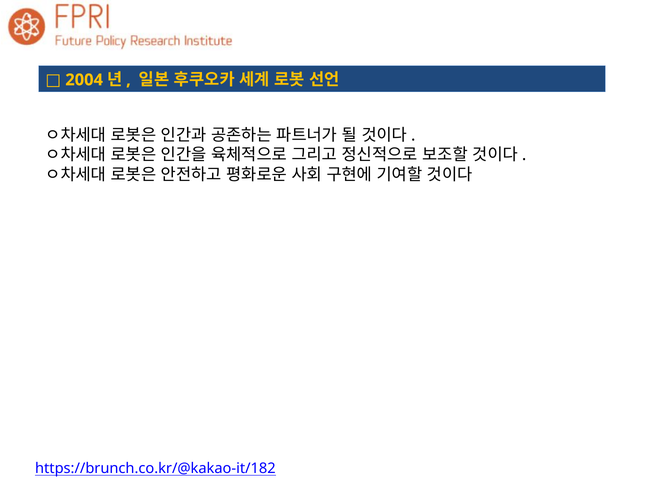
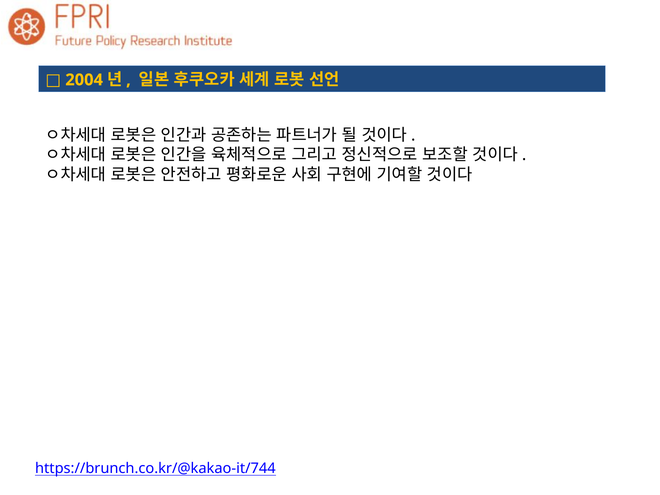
https://brunch.co.kr/@kakao-it/182: https://brunch.co.kr/@kakao-it/182 -> https://brunch.co.kr/@kakao-it/744 (155, 468)
